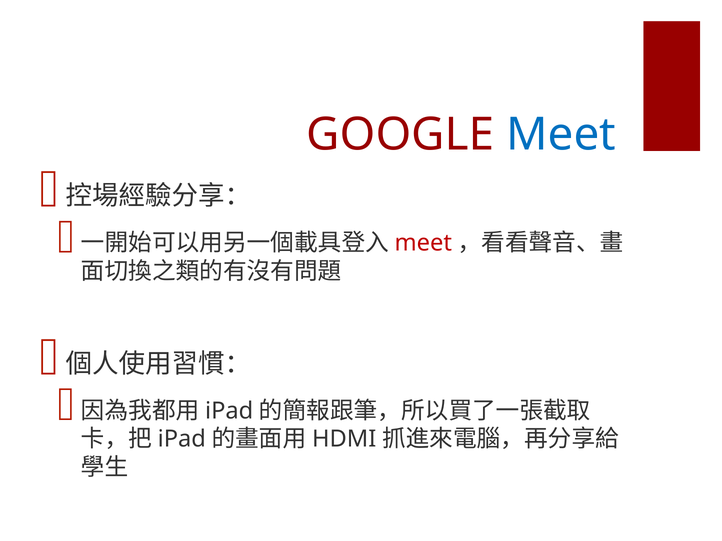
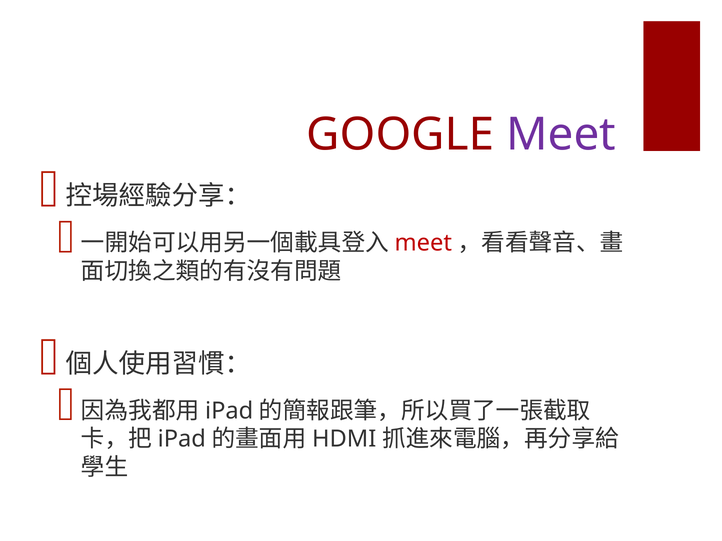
Meet colour: blue -> purple (561, 135)
